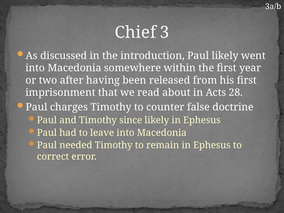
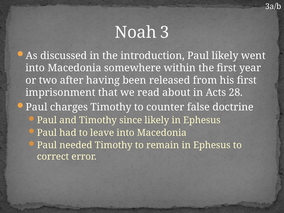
Chief: Chief -> Noah (136, 32)
